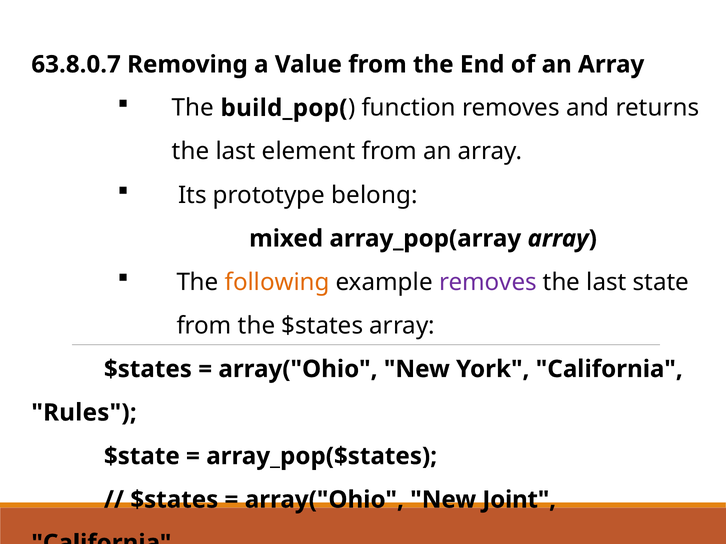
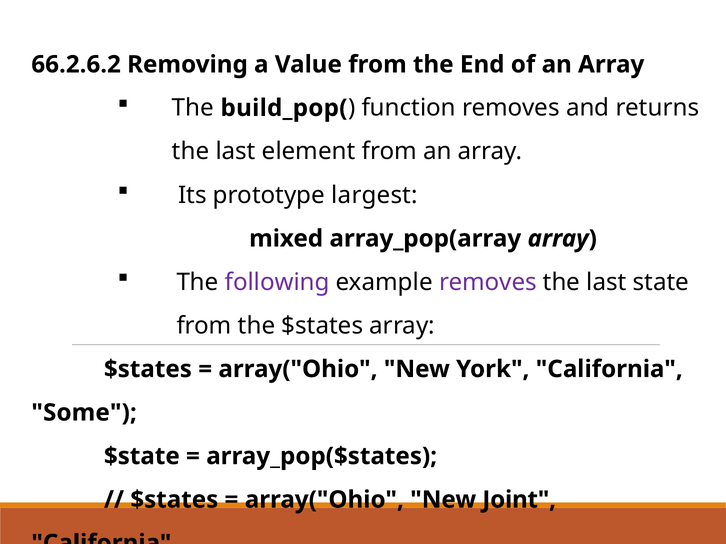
63.8.0.7: 63.8.0.7 -> 66.2.6.2 (76, 65)
belong: belong -> largest (375, 195)
following colour: orange -> purple (277, 282)
Rules: Rules -> Some (84, 413)
